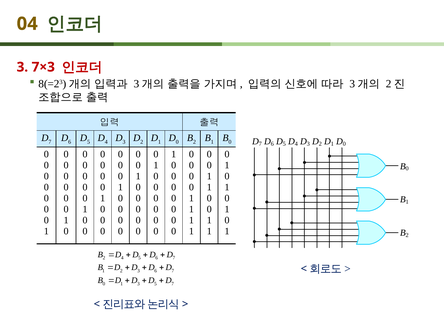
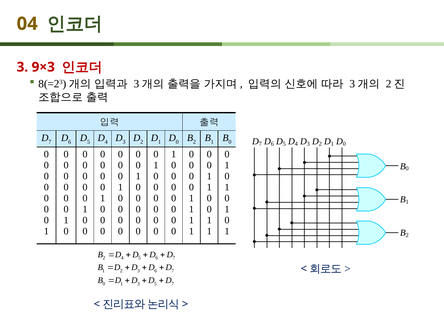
7×3: 7×3 -> 9×3 (43, 67)
